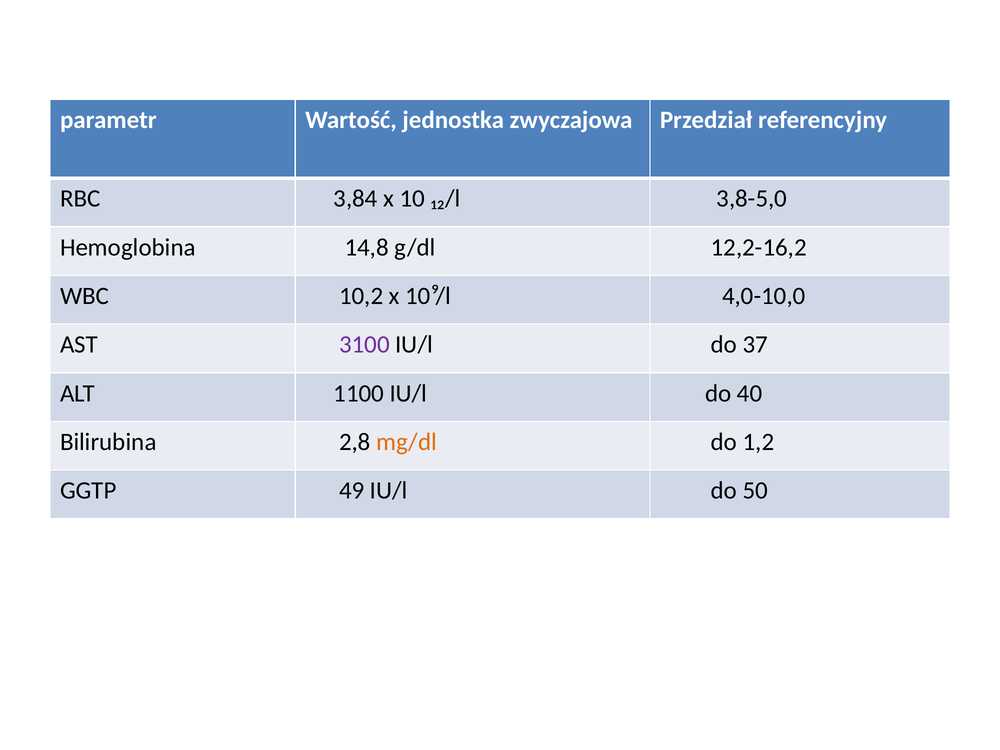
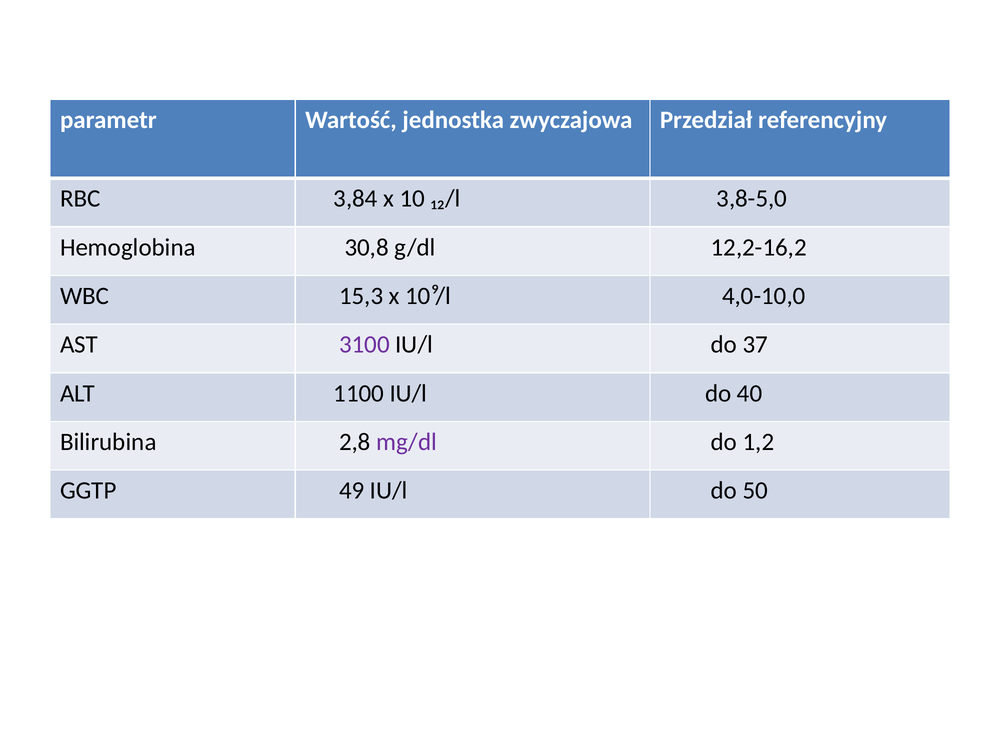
14,8: 14,8 -> 30,8 (367, 247)
10,2: 10,2 -> 15,3 (361, 296)
mg/dl colour: orange -> purple (407, 442)
